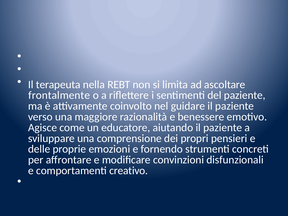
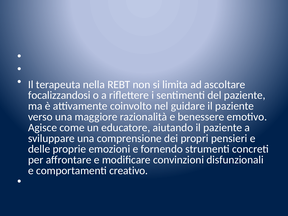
frontalmente: frontalmente -> focalizzandosi (59, 95)
